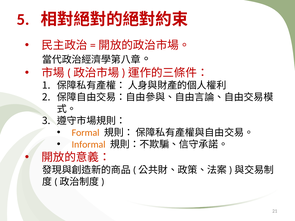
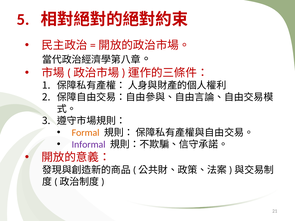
Informal colour: orange -> purple (89, 145)
